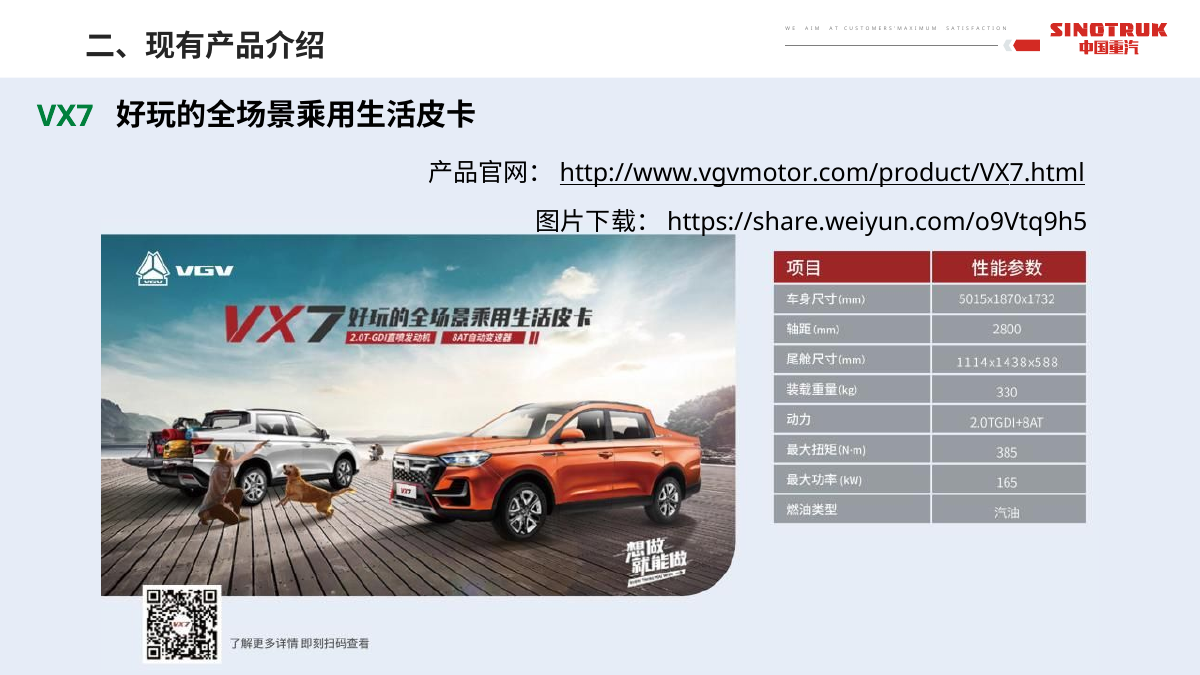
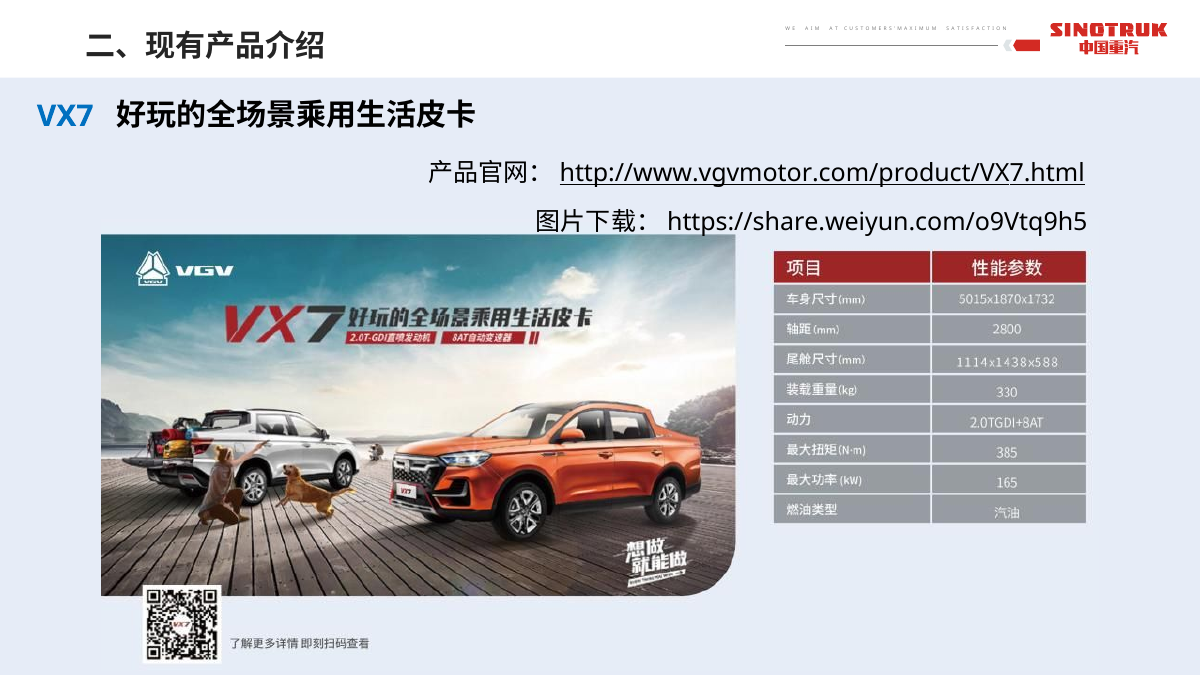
VX7 colour: green -> blue (65, 116)
